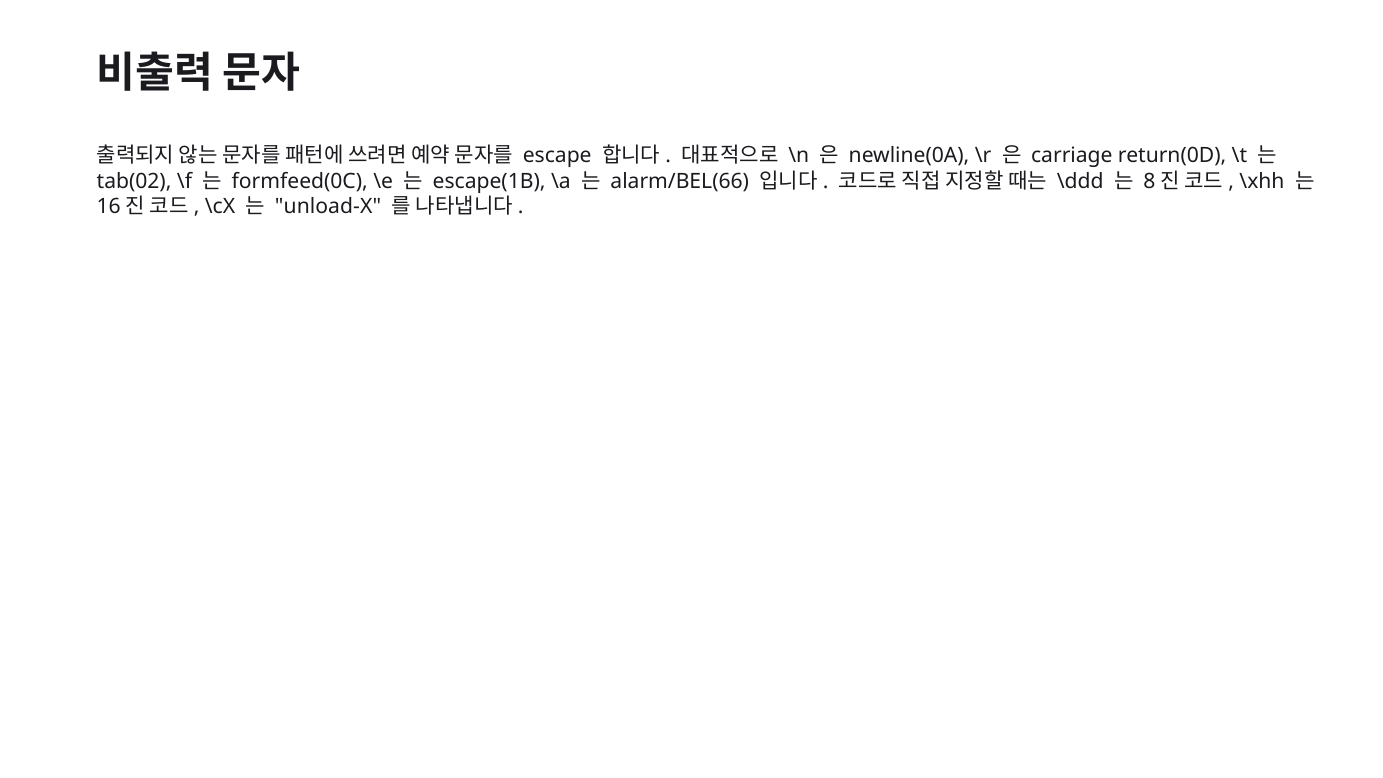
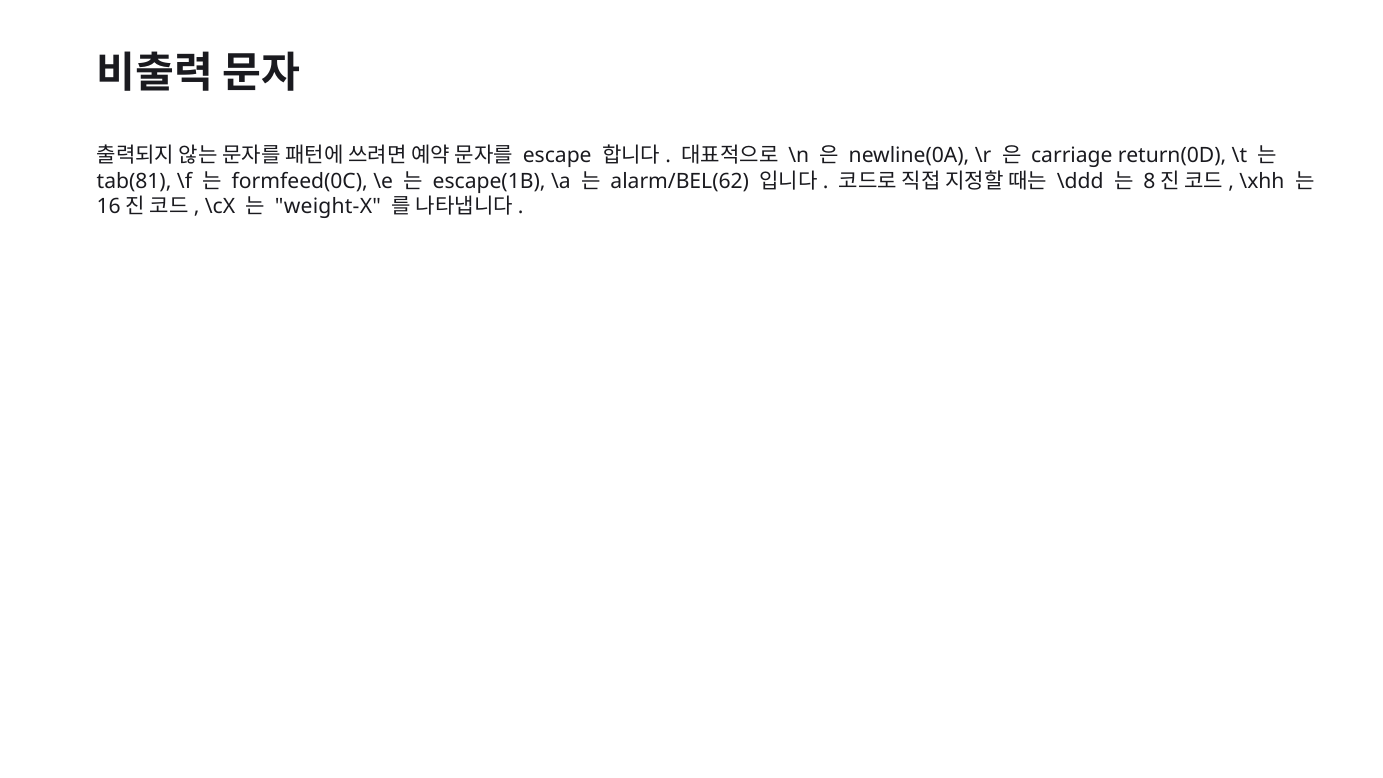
tab(02: tab(02 -> tab(81 (134, 181)
alarm/BEL(66: alarm/BEL(66 -> alarm/BEL(62 (680, 181)
unload-X: unload-X -> weight-X (328, 207)
